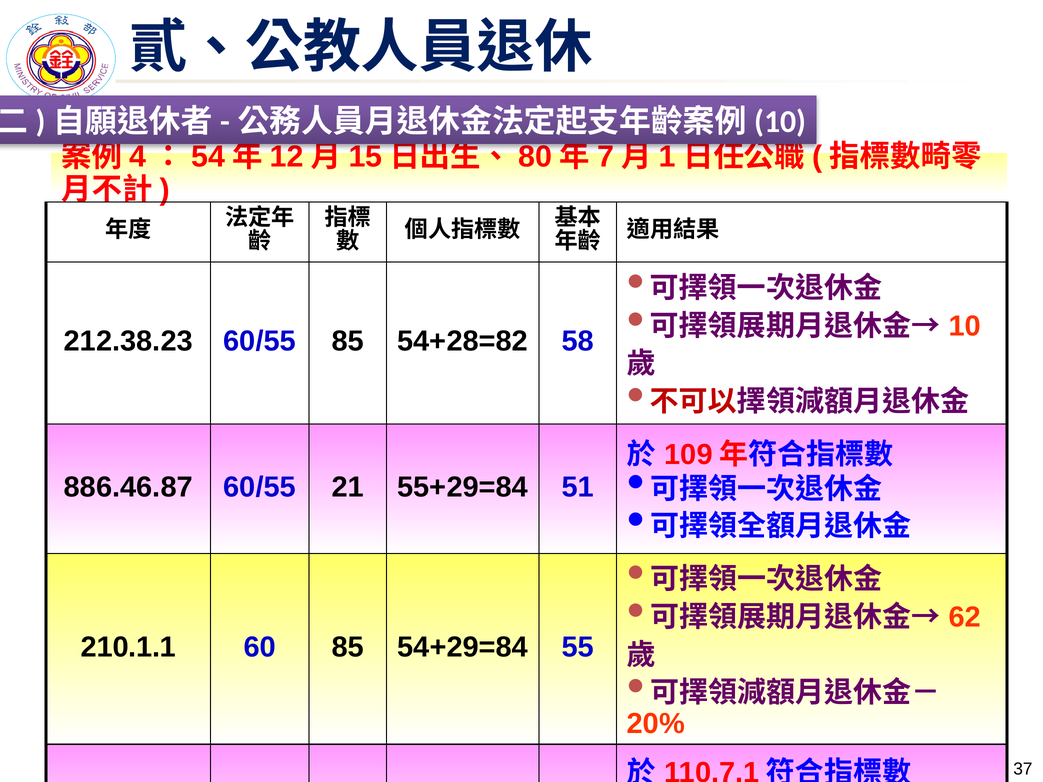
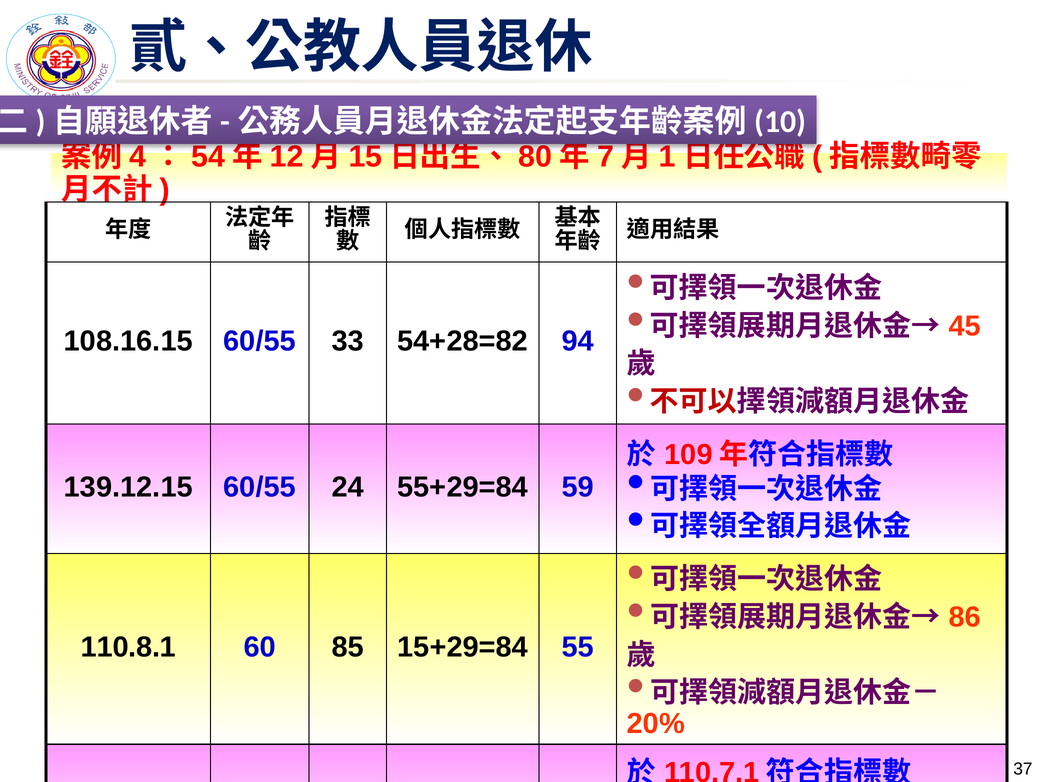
10: 10 -> 45 (965, 326)
212.38.23: 212.38.23 -> 108.16.15 (128, 341)
60/55 85: 85 -> 33 (348, 341)
58: 58 -> 94 (578, 341)
886.46.87: 886.46.87 -> 139.12.15 (128, 487)
21: 21 -> 24 (348, 487)
51: 51 -> 59 (578, 487)
62: 62 -> 86 (965, 617)
210.1.1: 210.1.1 -> 110.8.1 (128, 647)
54+29=84: 54+29=84 -> 15+29=84 (463, 647)
